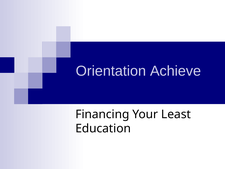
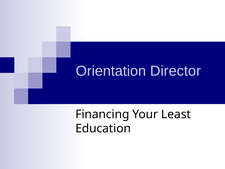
Achieve: Achieve -> Director (176, 71)
